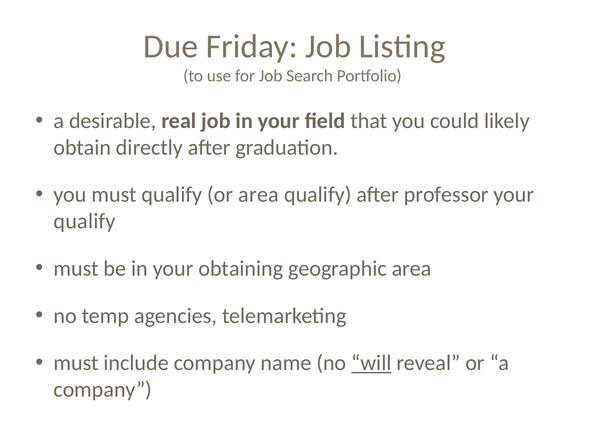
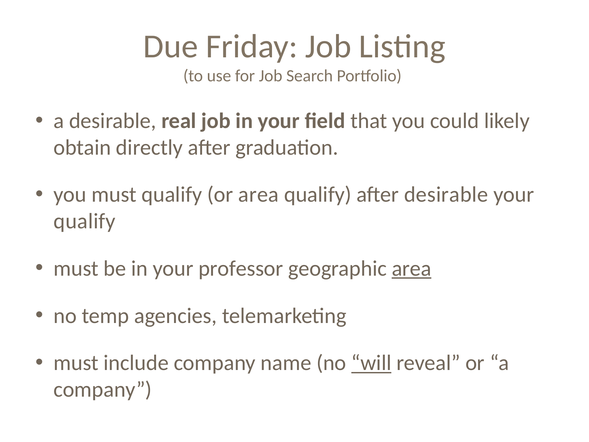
after professor: professor -> desirable (446, 195)
obtaining: obtaining -> professor (241, 268)
area underline: none -> present (412, 268)
